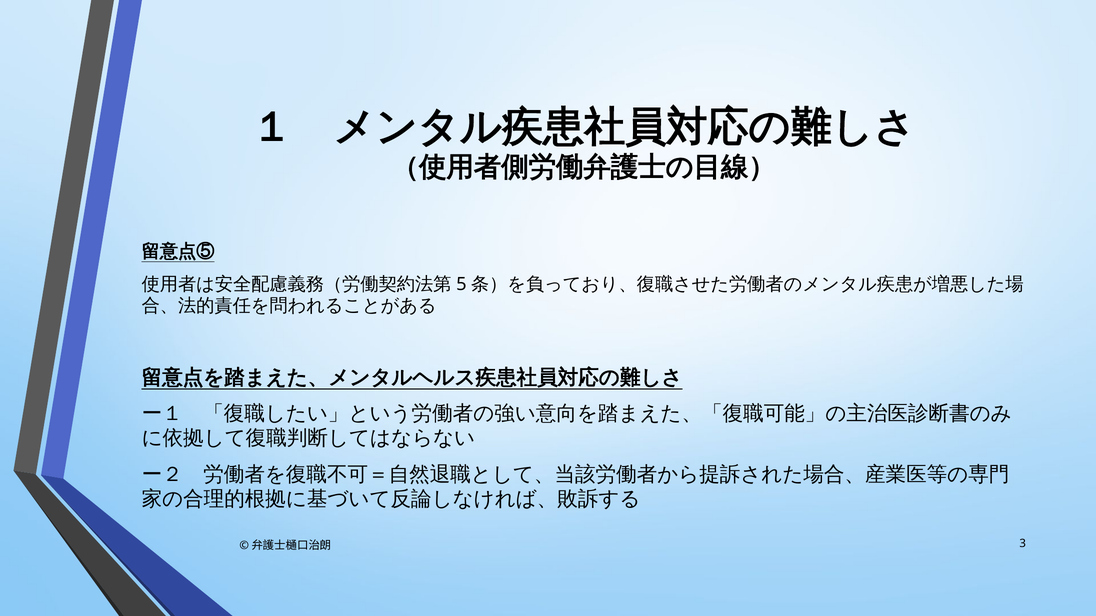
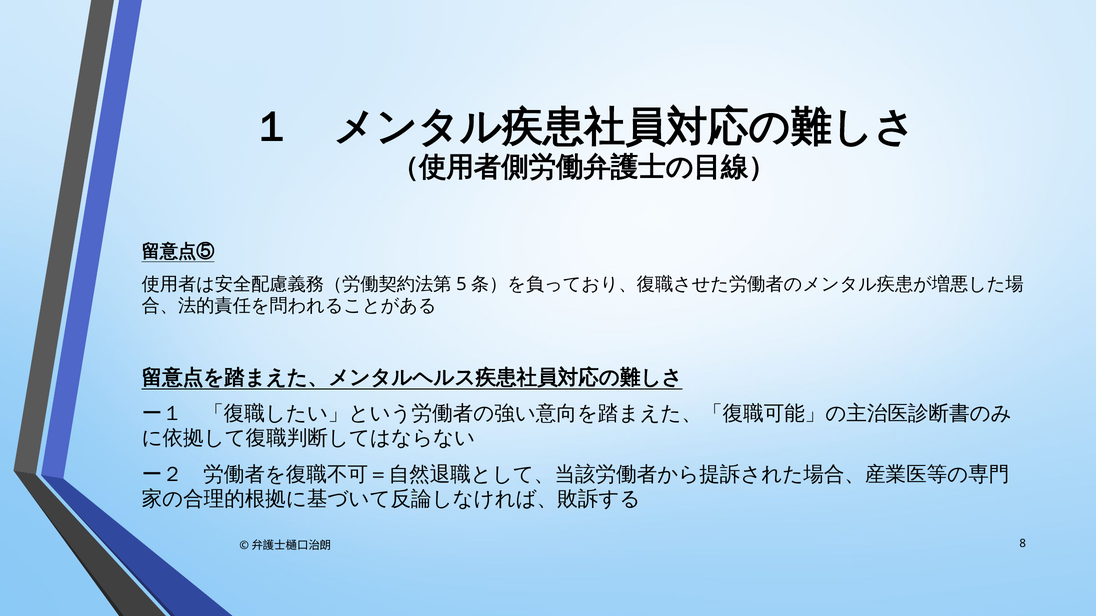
3: 3 -> 8 (1023, 544)
